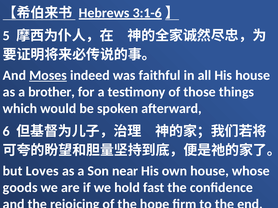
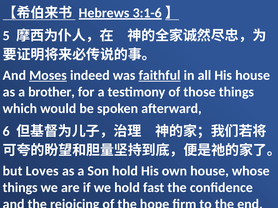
faithful underline: none -> present (160, 75)
Son near: near -> hold (125, 171)
goods: goods -> things (20, 188)
